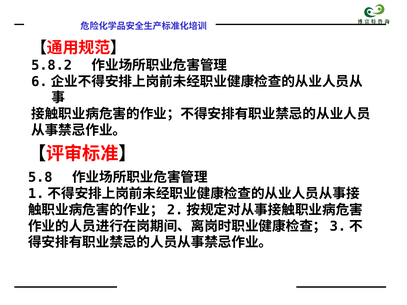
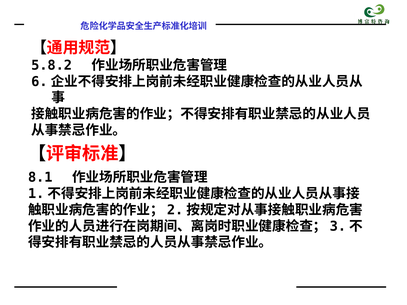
5.8: 5.8 -> 8.1 (40, 178)
